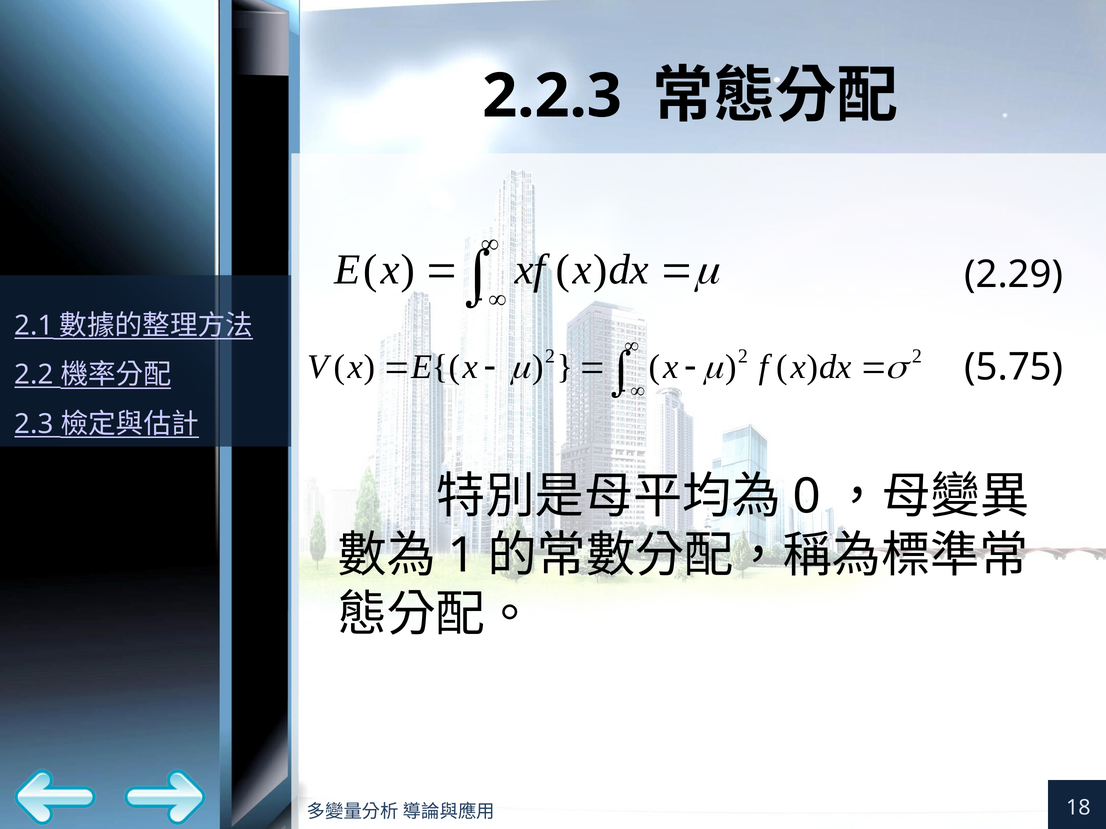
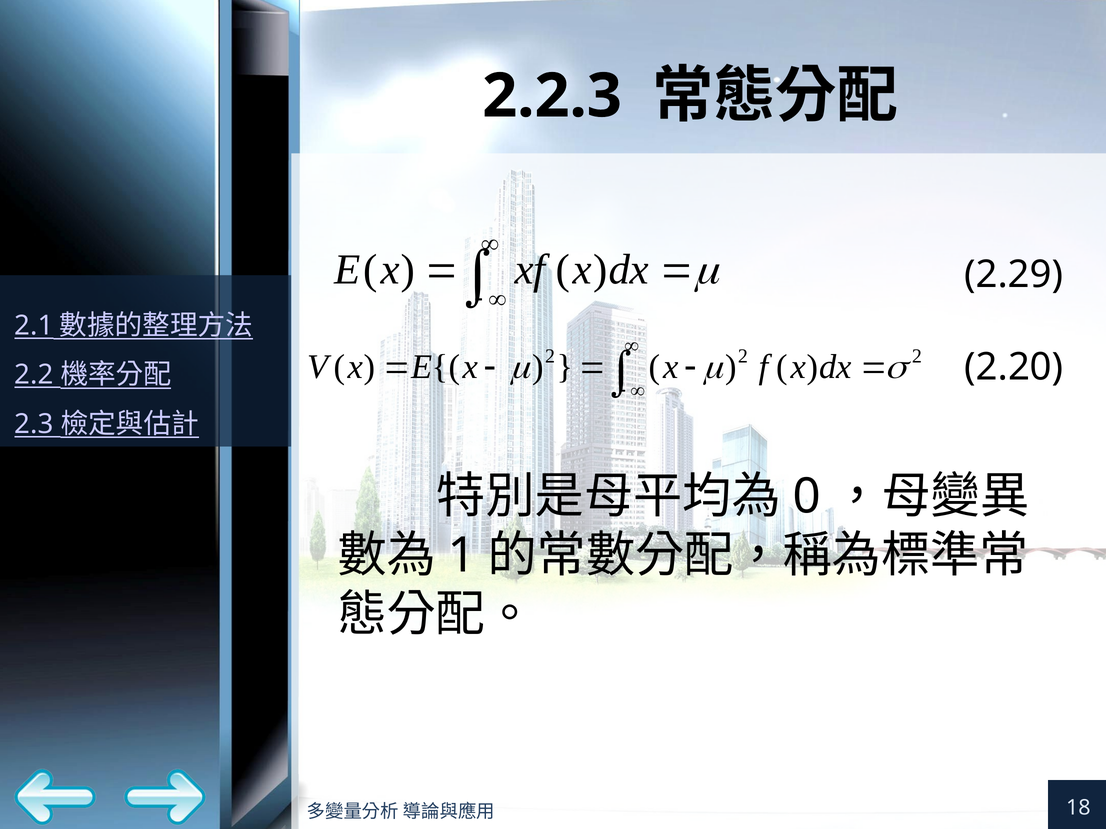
5.75: 5.75 -> 2.20 (1014, 368)
